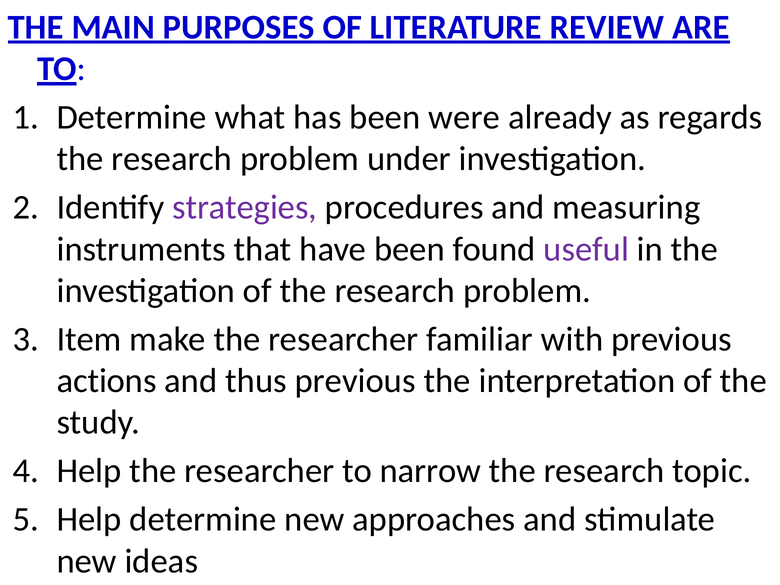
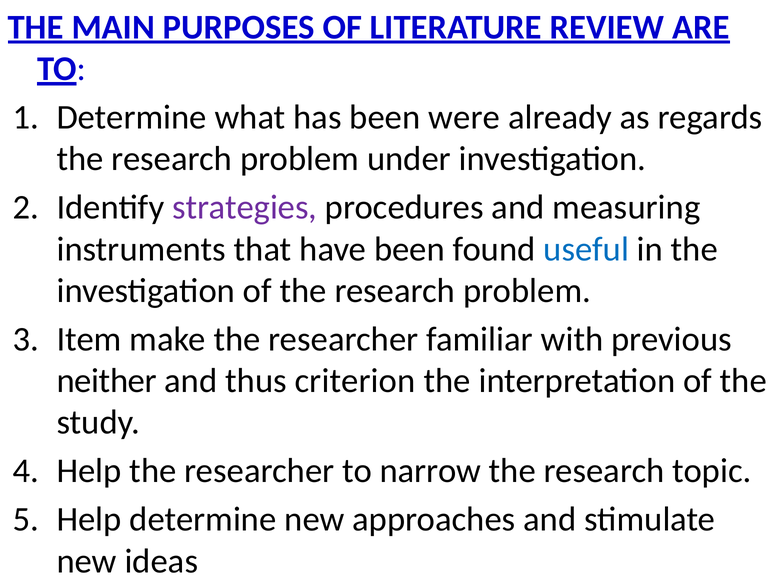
useful colour: purple -> blue (586, 249)
actions: actions -> neither (107, 381)
thus previous: previous -> criterion (355, 381)
